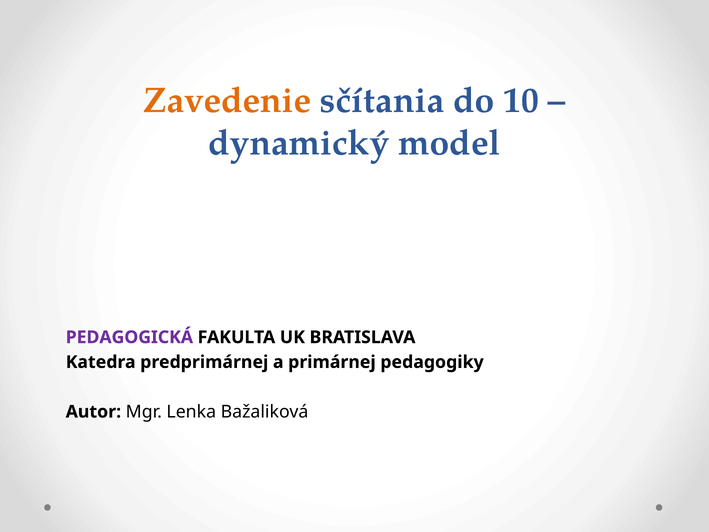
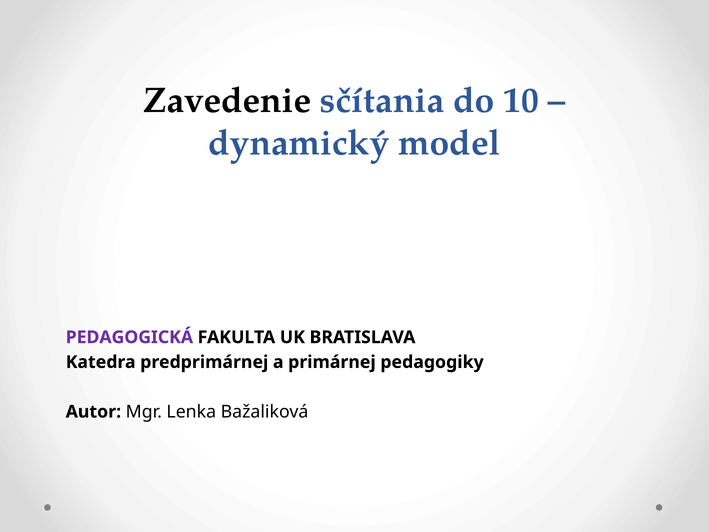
Zavedenie colour: orange -> black (227, 100)
